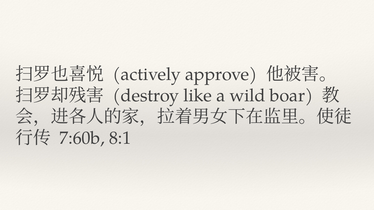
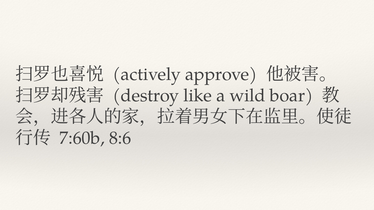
8:1: 8:1 -> 8:6 (120, 138)
